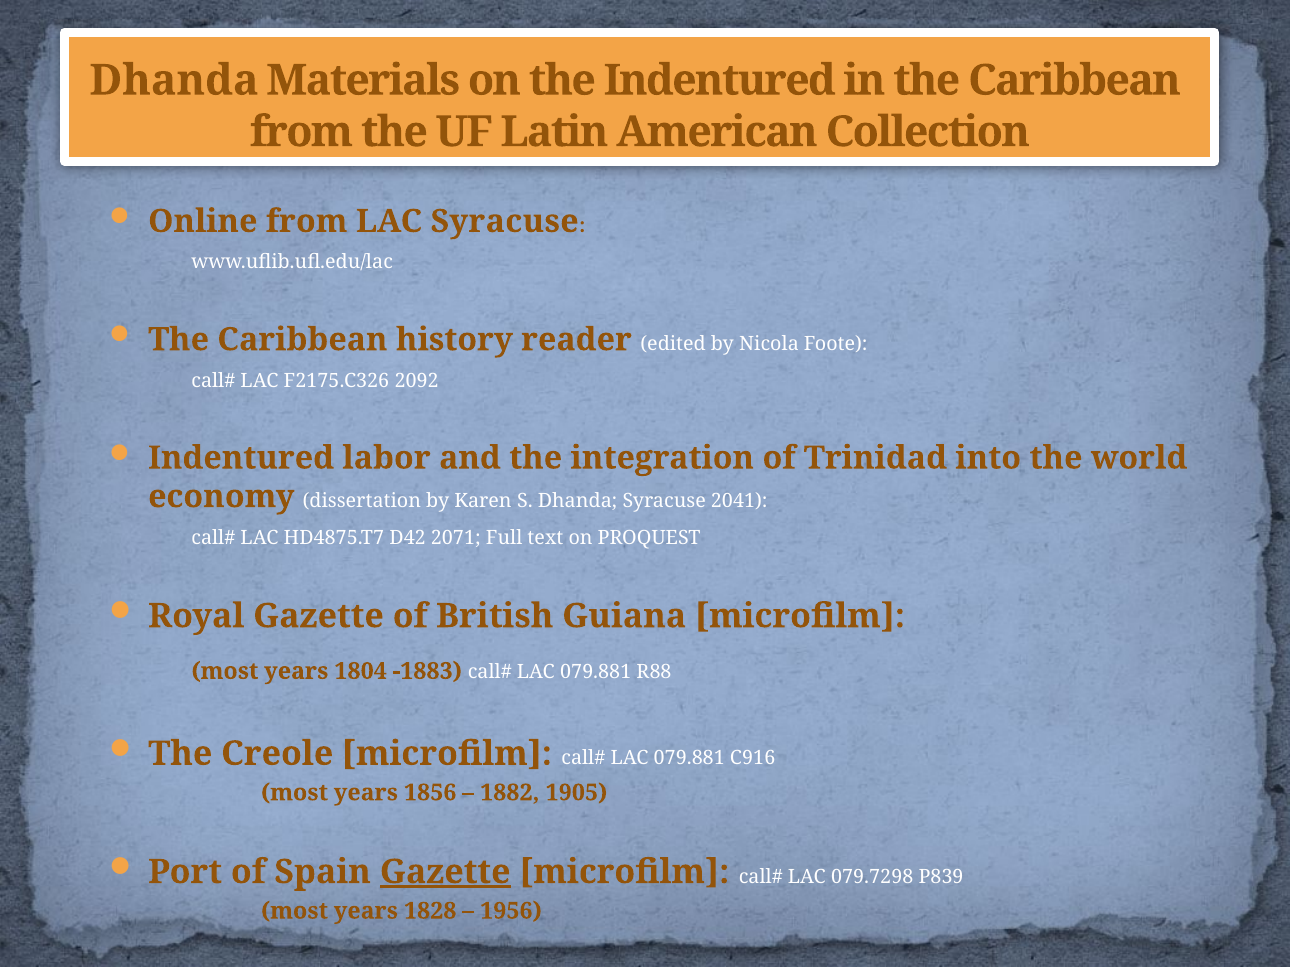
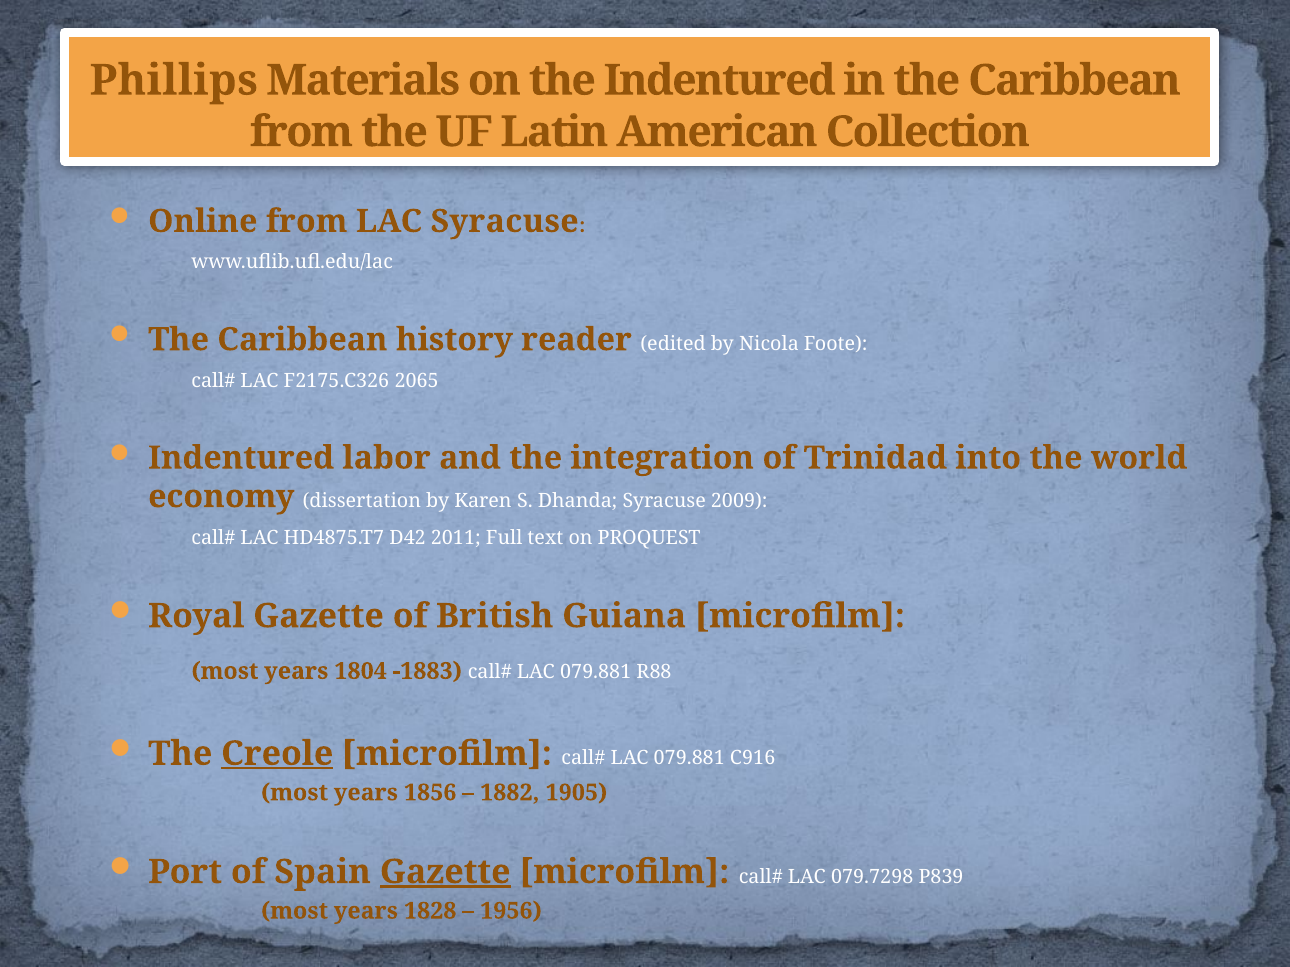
Dhanda: Dhanda -> Phillips (174, 80)
2092: 2092 -> 2065 (417, 381)
2041: 2041 -> 2009 (739, 501)
2071: 2071 -> 2011 (456, 538)
Creole underline: none -> present (277, 754)
